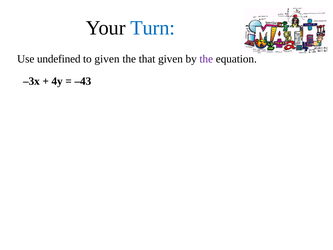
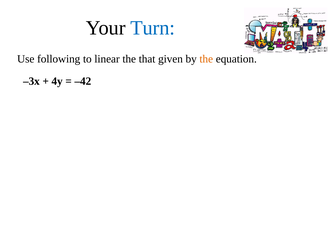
undefined: undefined -> following (59, 59)
to given: given -> linear (107, 59)
the colour: purple -> orange (206, 59)
–43: –43 -> –42 (83, 81)
